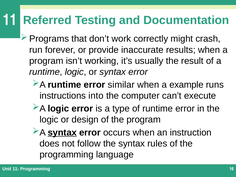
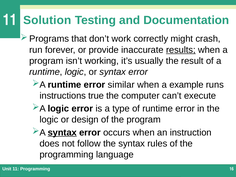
Referred: Referred -> Solution (47, 20)
results underline: none -> present (181, 50)
into: into -> true (96, 96)
